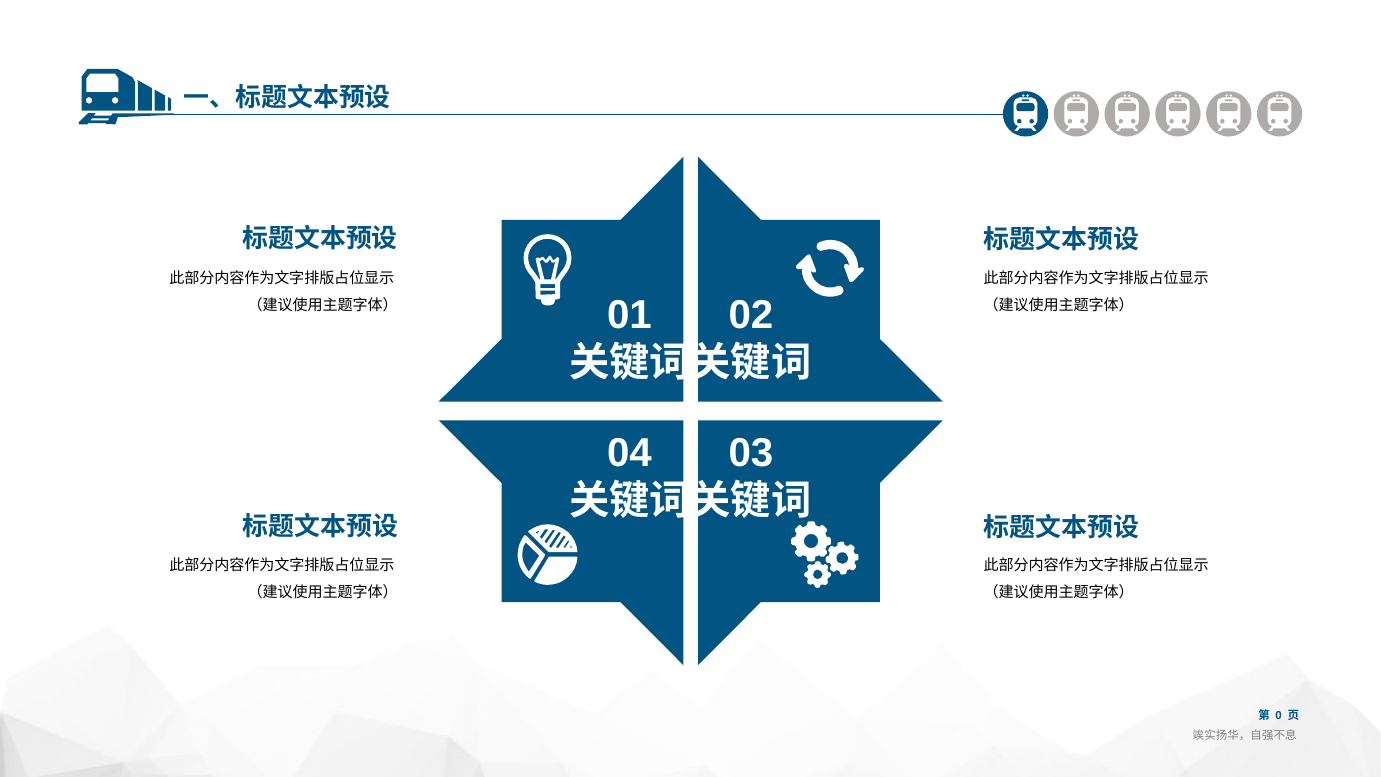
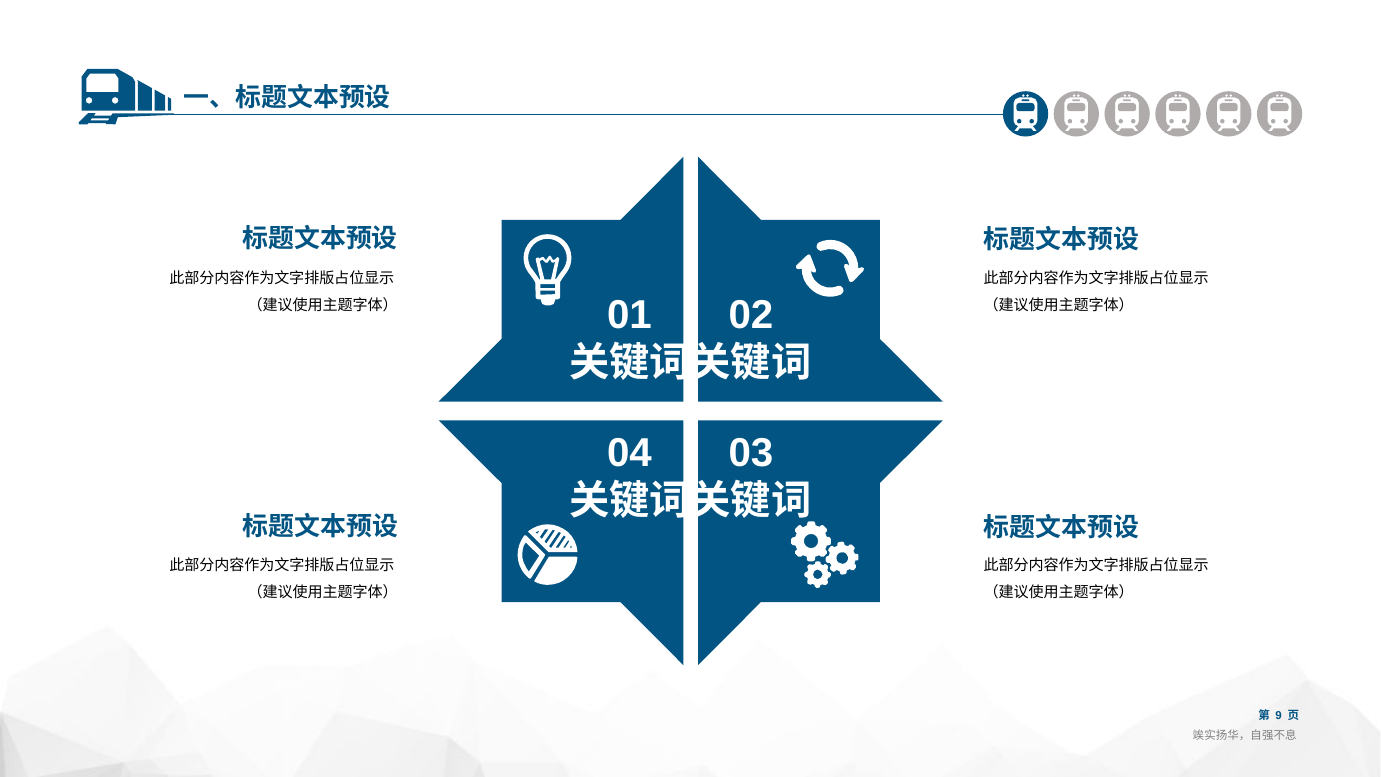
0: 0 -> 9 (1279, 716)
